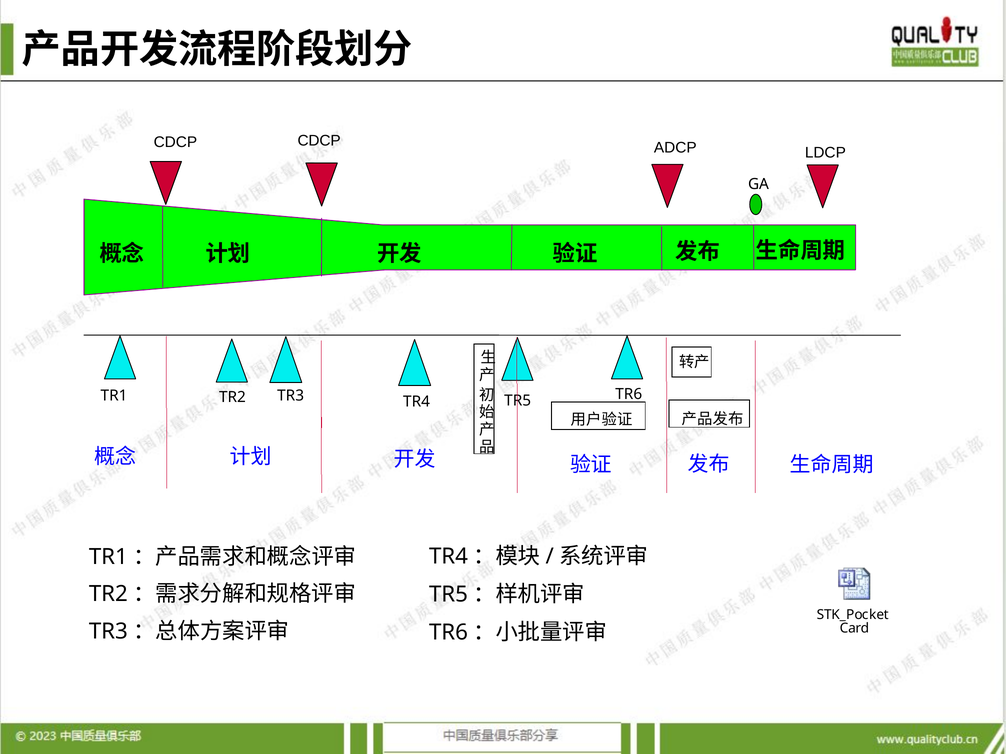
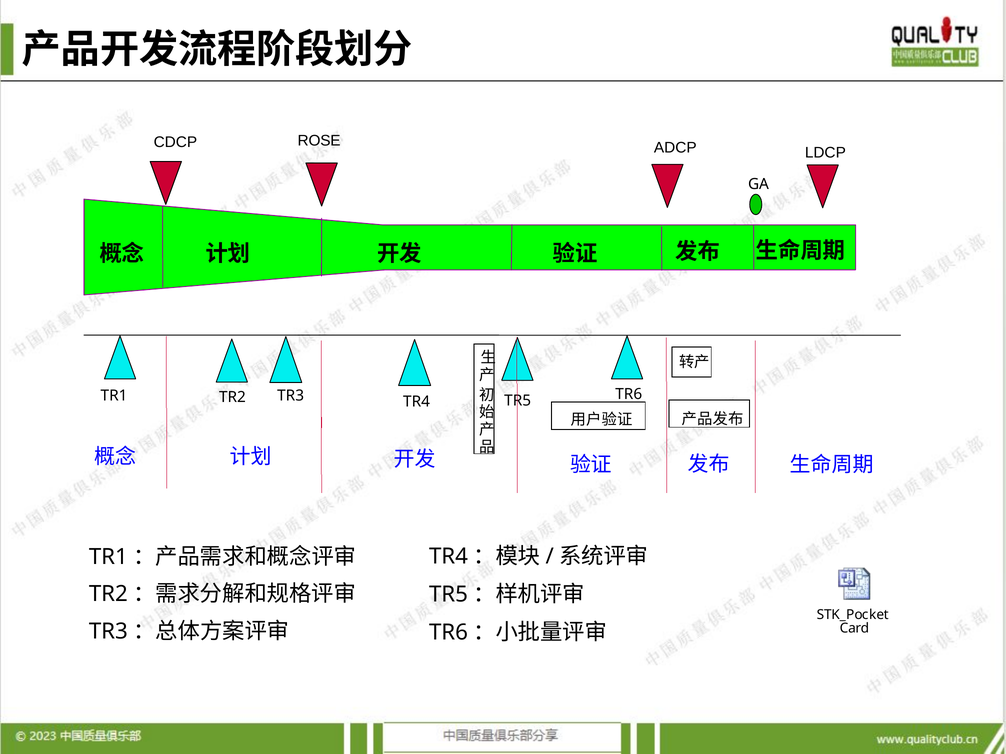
CDCP: CDCP -> ROSE (319, 141)
